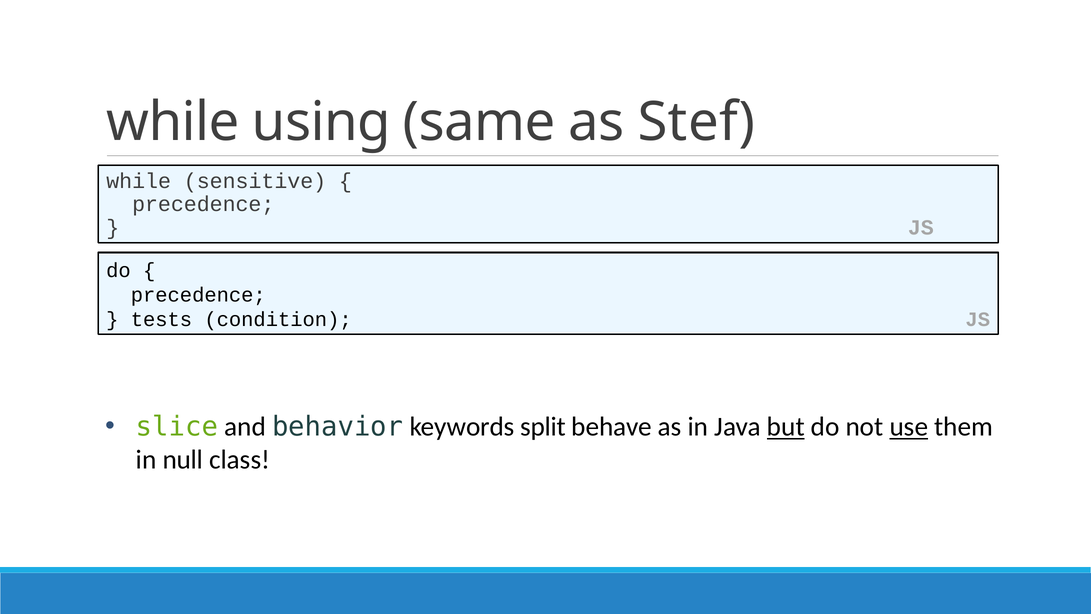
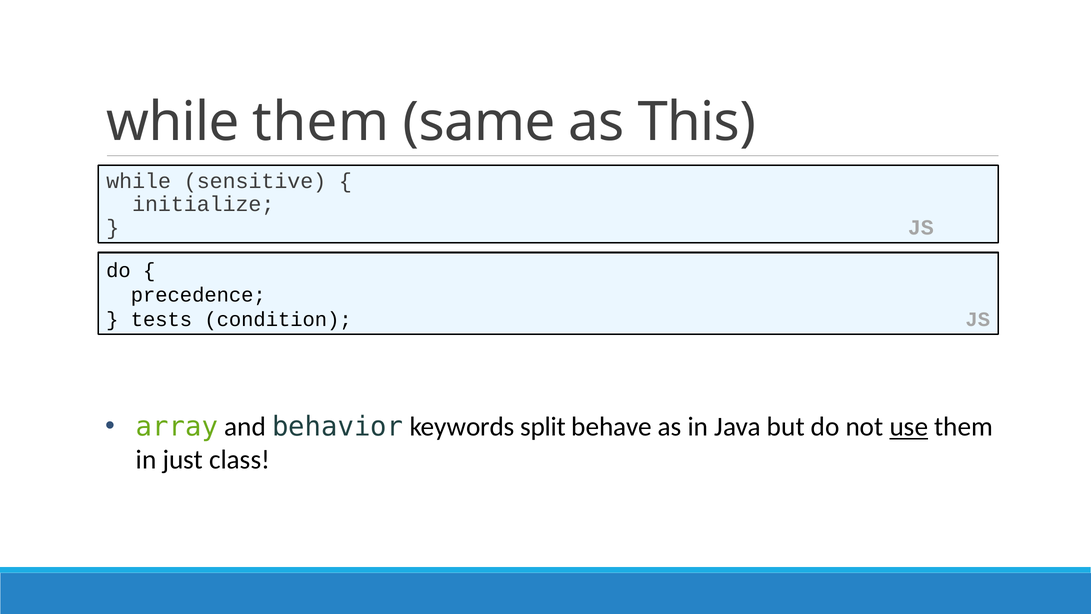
while using: using -> them (321, 122)
Stef: Stef -> This (697, 122)
precedence: precedence -> initialize (203, 204)
slice: slice -> array (177, 427)
but underline: present -> none (786, 427)
null: null -> just (183, 459)
